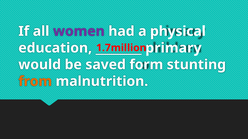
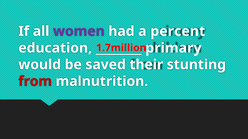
physical: physical -> percent (178, 31)
form: form -> their (146, 65)
from colour: orange -> red (35, 82)
